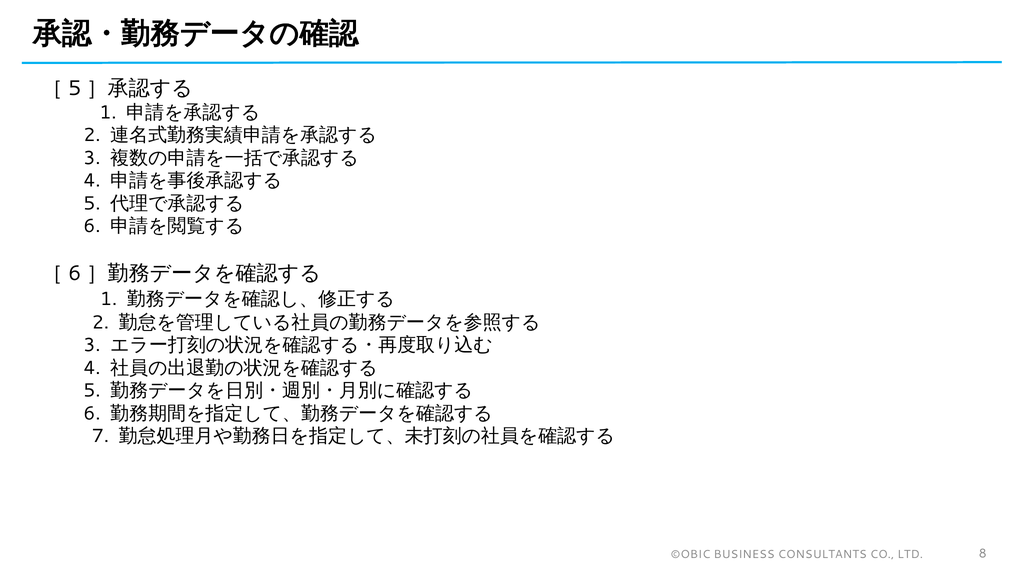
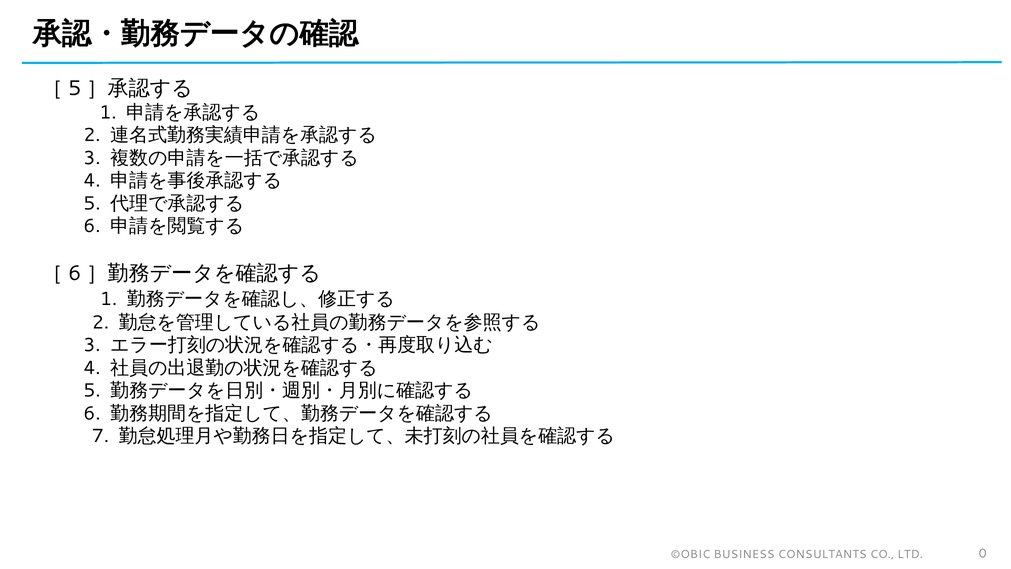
8: 8 -> 0 (983, 553)
